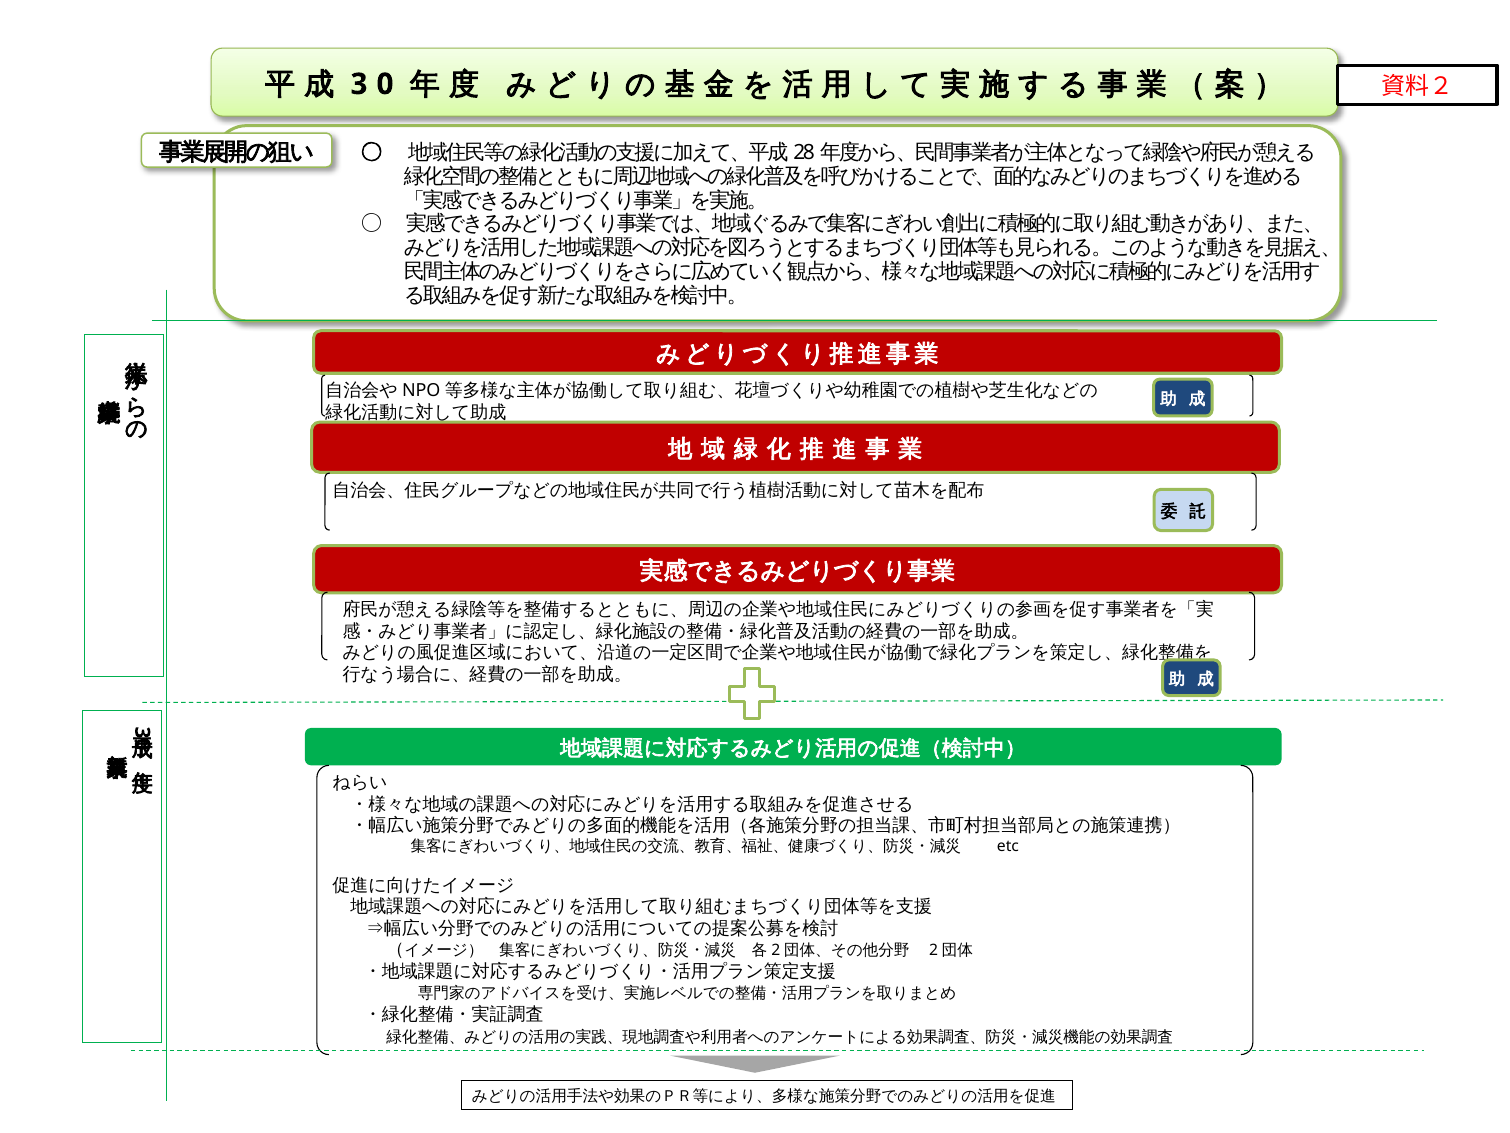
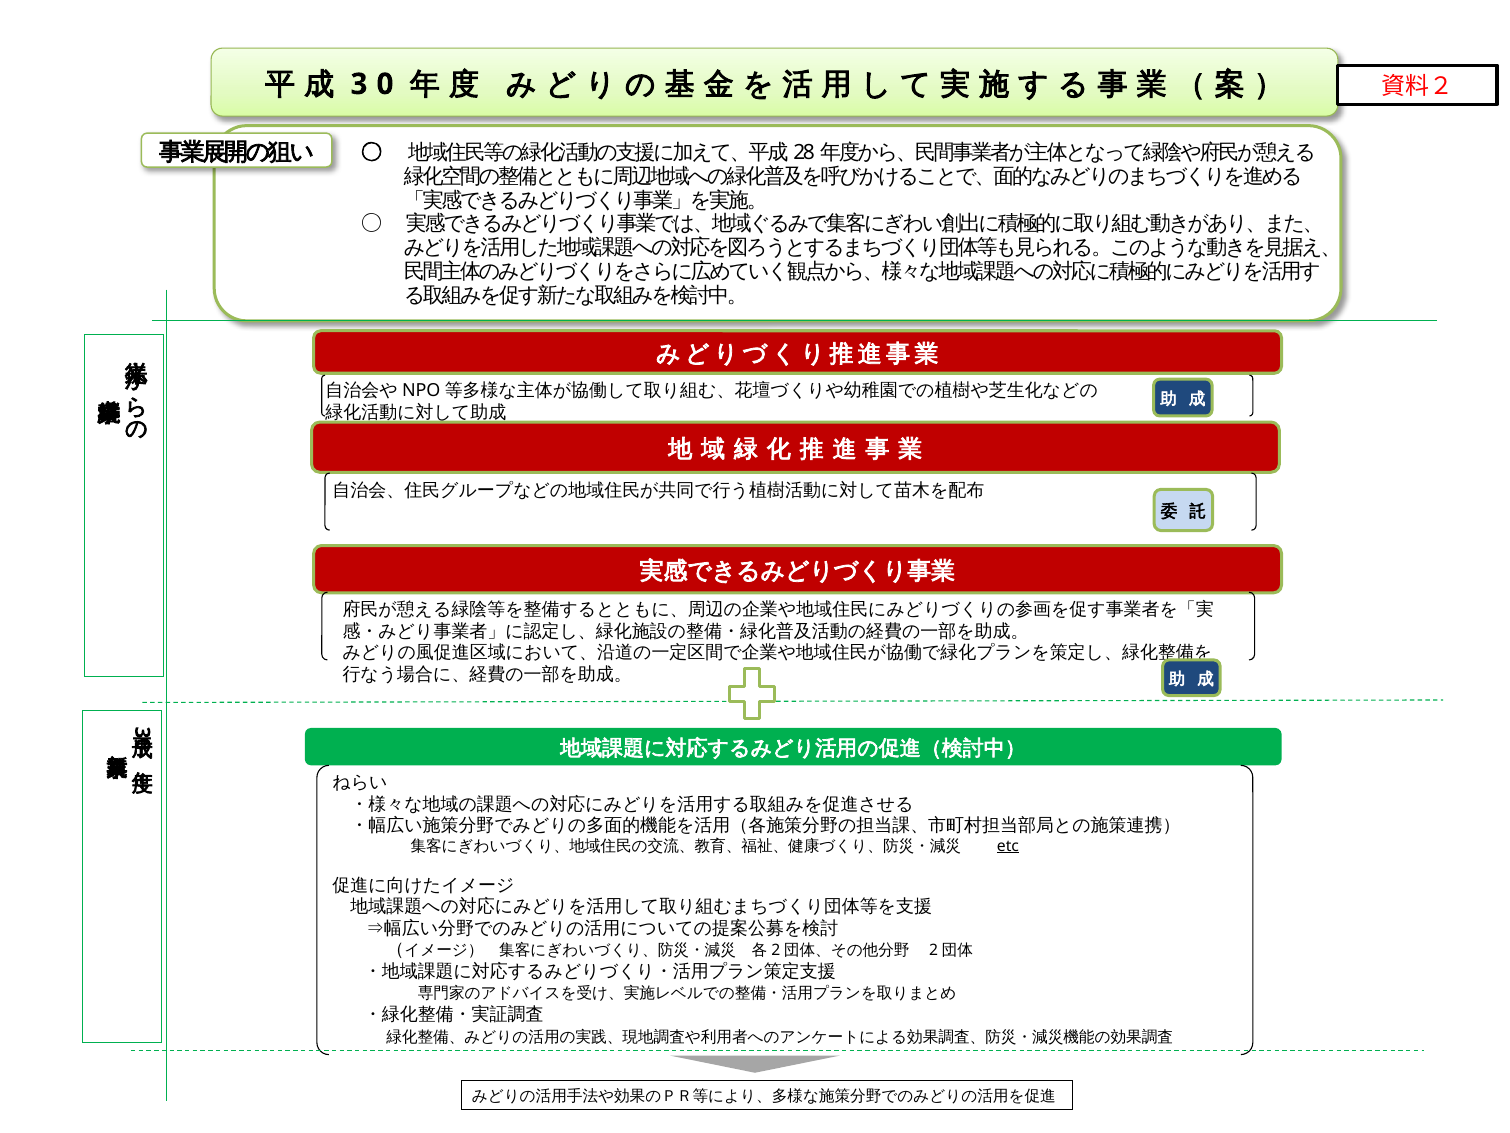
etc underline: none -> present (1008, 846)
